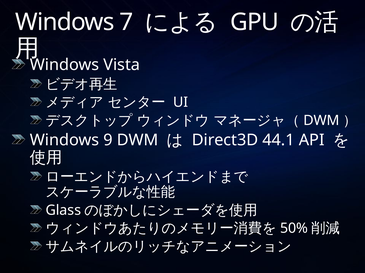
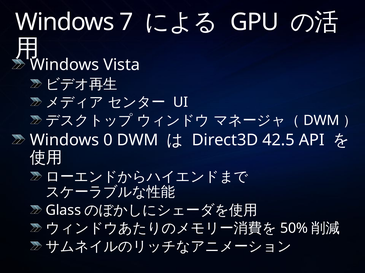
9: 9 -> 0 (108, 140)
44.1: 44.1 -> 42.5 (279, 140)
